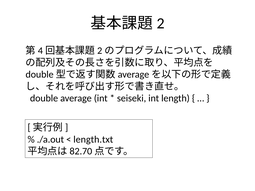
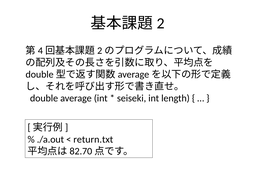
length.txt: length.txt -> return.txt (93, 140)
